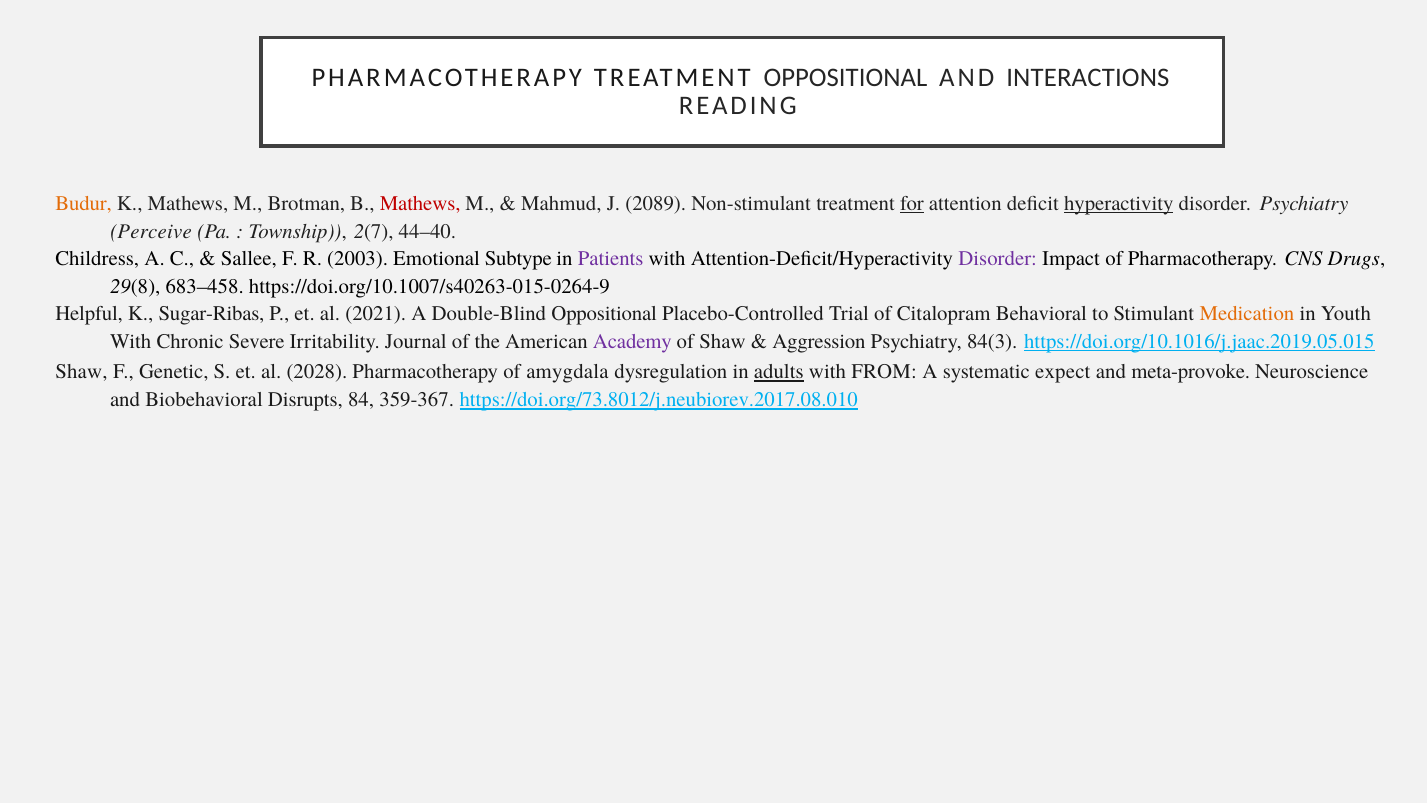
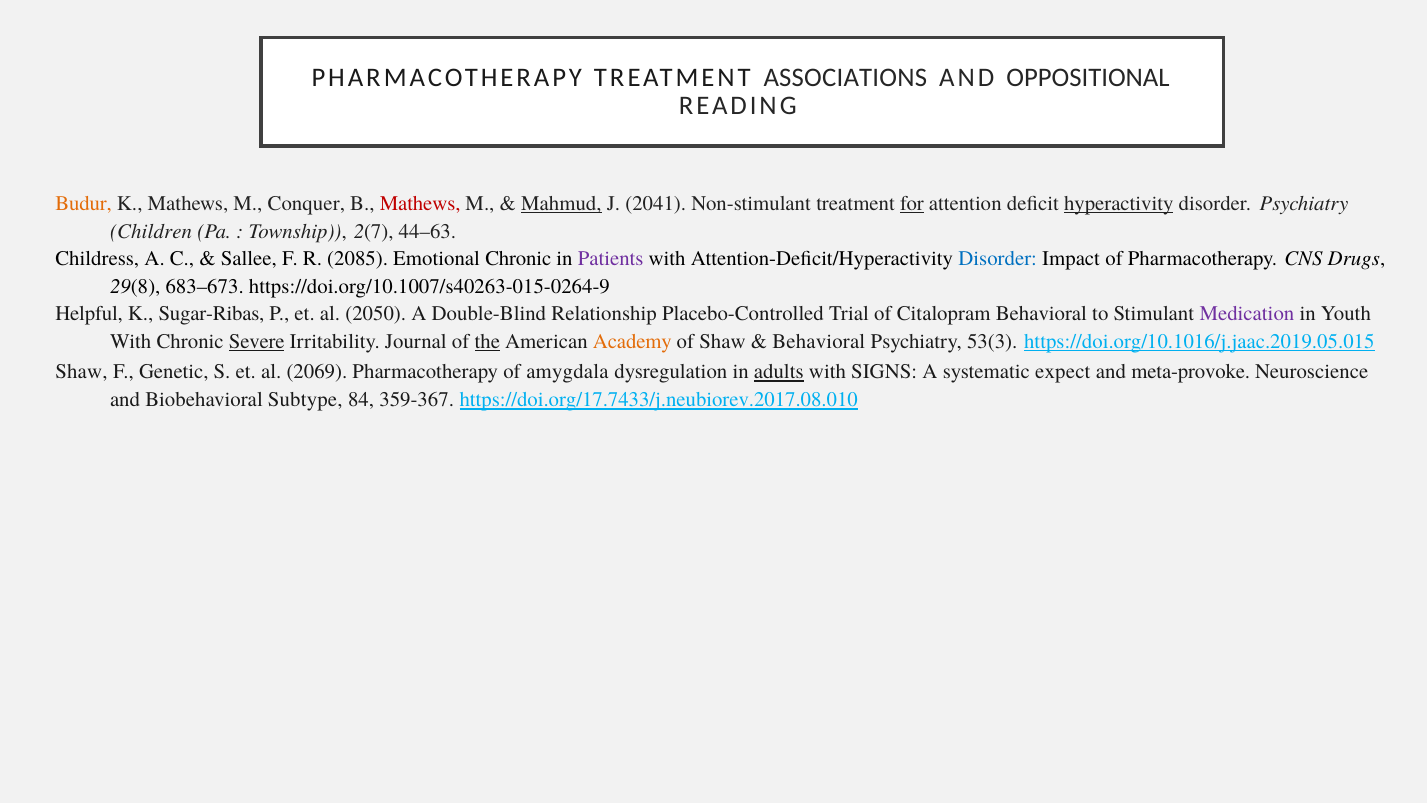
TREATMENT OPPOSITIONAL: OPPOSITIONAL -> ASSOCIATIONS (845, 77)
INTERACTIONS: INTERACTIONS -> OPPOSITIONAL (1088, 77)
Brotman: Brotman -> Conquer (306, 204)
Mahmud underline: none -> present (561, 204)
2089: 2089 -> 2041 (656, 204)
Perceive: Perceive -> Children (151, 231)
44–40: 44–40 -> 44–63 (427, 231)
2003: 2003 -> 2085 (358, 259)
Emotional Subtype: Subtype -> Chronic (518, 259)
Disorder colour: purple -> blue (998, 259)
683–458: 683–458 -> 683–673 (205, 286)
2021: 2021 -> 2050 (376, 314)
Double-Blind Oppositional: Oppositional -> Relationship (604, 314)
Medication colour: orange -> purple (1247, 314)
Severe underline: none -> present (257, 342)
the underline: none -> present (487, 342)
Academy colour: purple -> orange (632, 342)
Aggression: Aggression -> Behavioral (819, 342)
84(3: 84(3 -> 53(3 (992, 342)
2028: 2028 -> 2069 (317, 372)
FROM: FROM -> SIGNS (884, 372)
Disrupts: Disrupts -> Subtype (305, 400)
https://doi.org/73.8012/j.neubiorev.2017.08.010: https://doi.org/73.8012/j.neubiorev.2017.08.010 -> https://doi.org/17.7433/j.neubiorev.2017.08.010 (659, 400)
